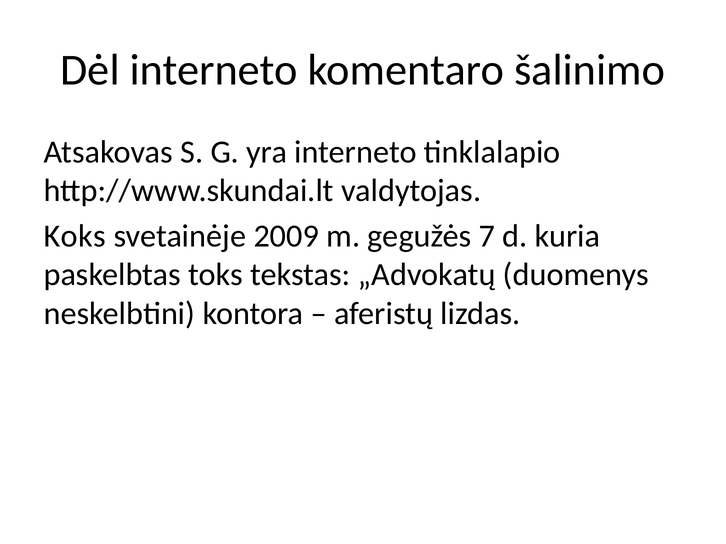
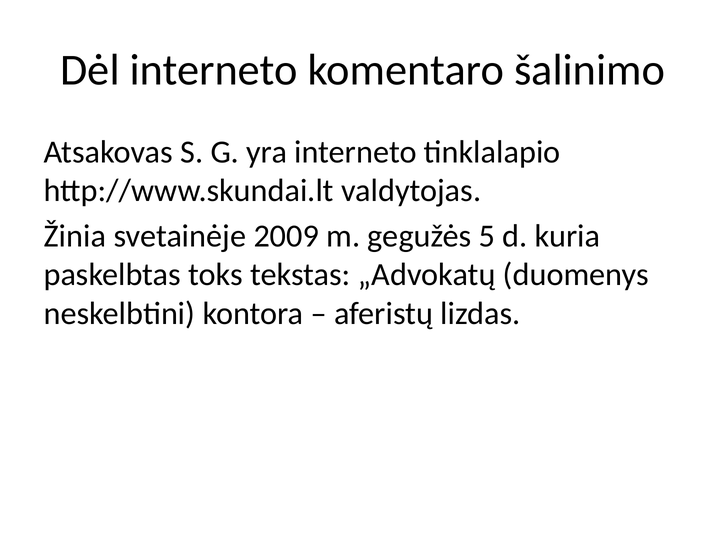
Koks: Koks -> Žinia (75, 236)
7: 7 -> 5 (487, 236)
